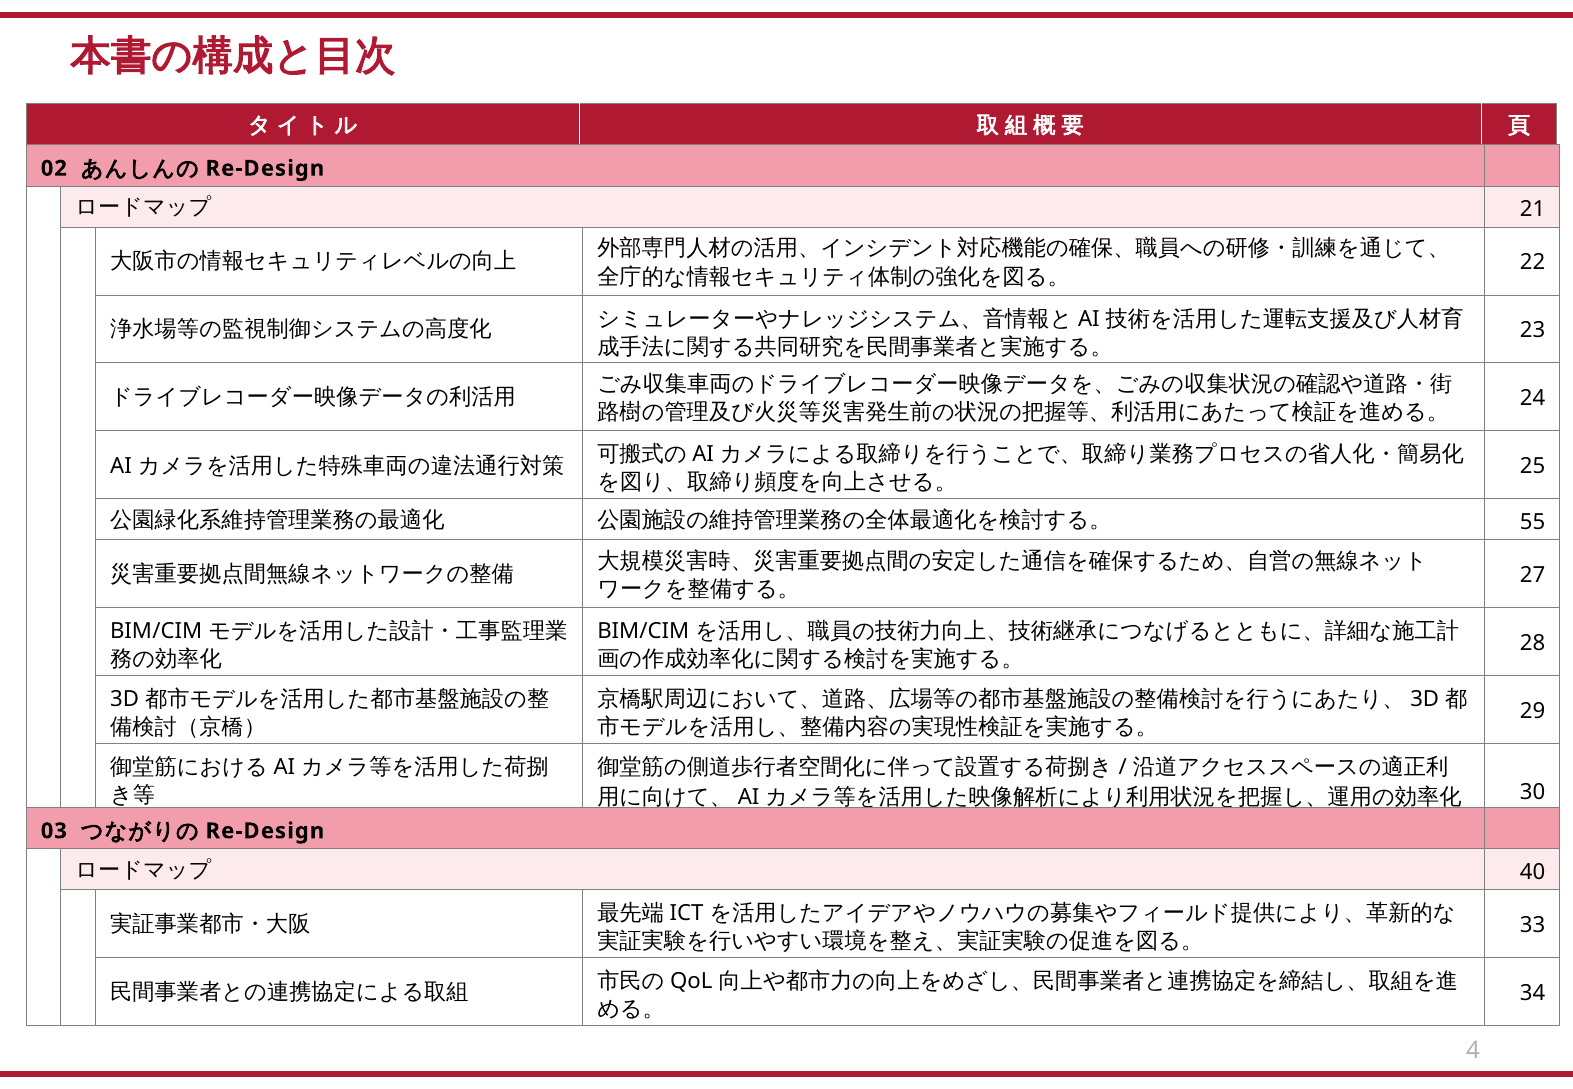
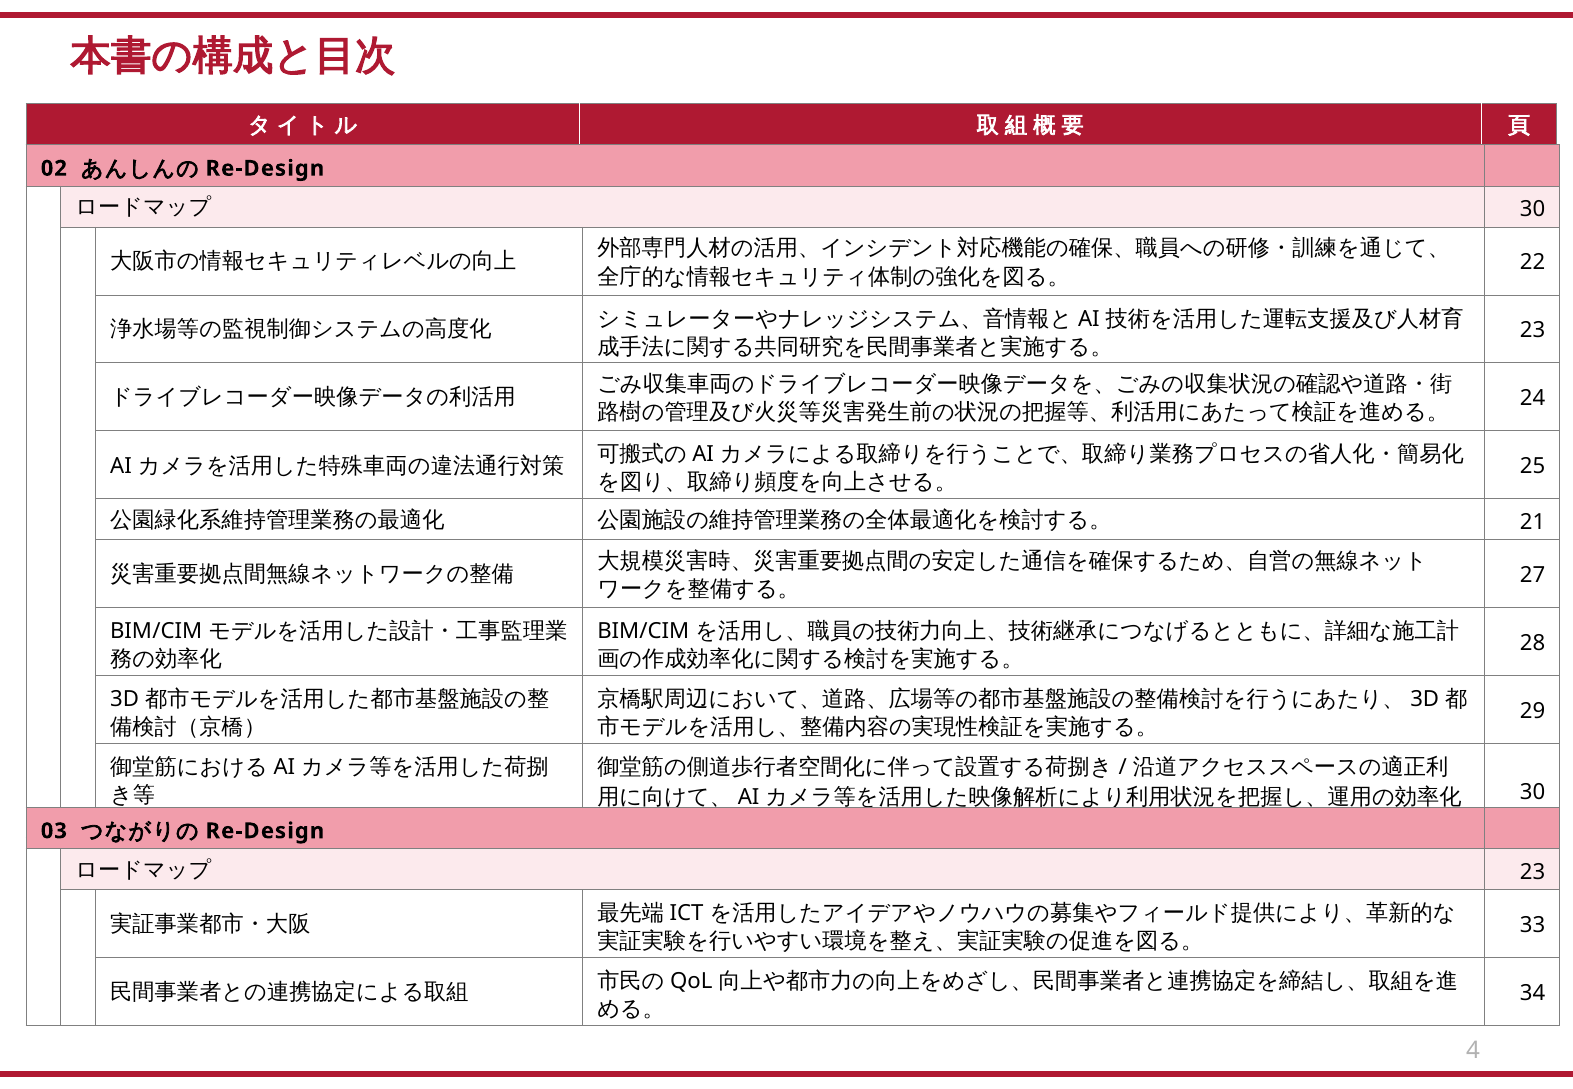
21: 21 -> 30 (1533, 210)
55: 55 -> 21 (1533, 522)
40: 40 -> 23 (1533, 872)
